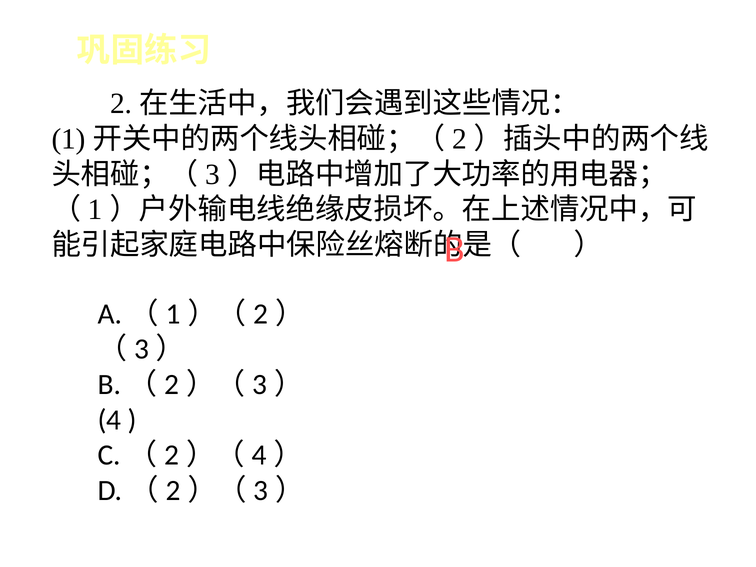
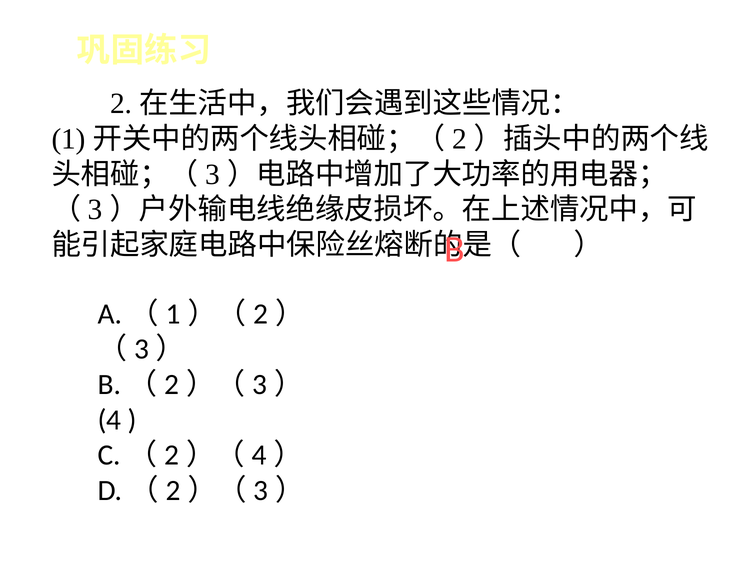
1: 1 -> 3 (95, 210)
